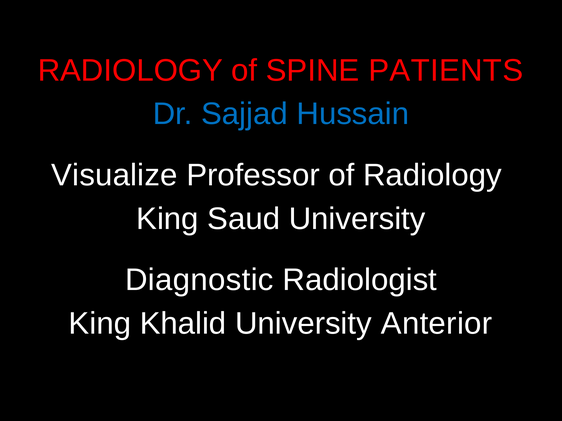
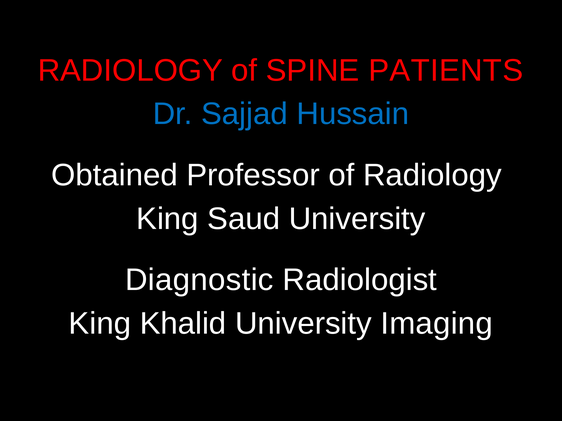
Visualize: Visualize -> Obtained (115, 175)
Anterior: Anterior -> Imaging (437, 324)
